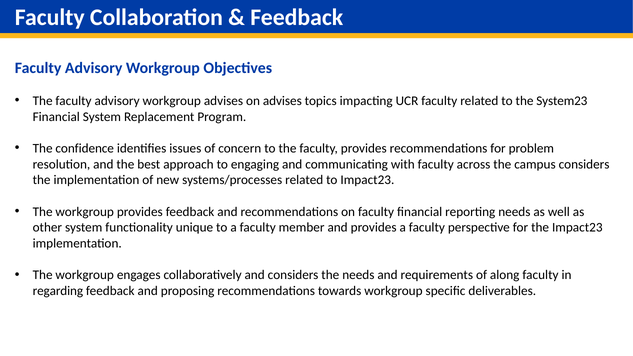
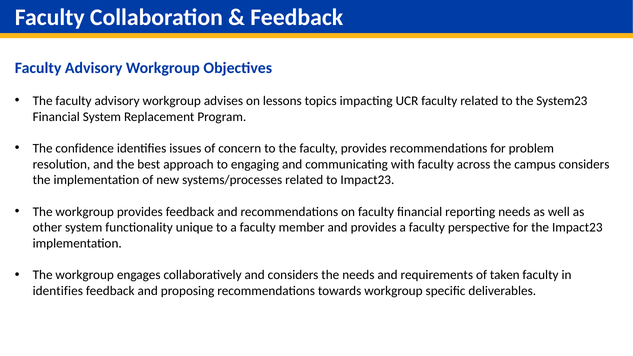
on advises: advises -> lessons (282, 101)
along: along -> taken (505, 275)
regarding: regarding -> identifies (58, 291)
